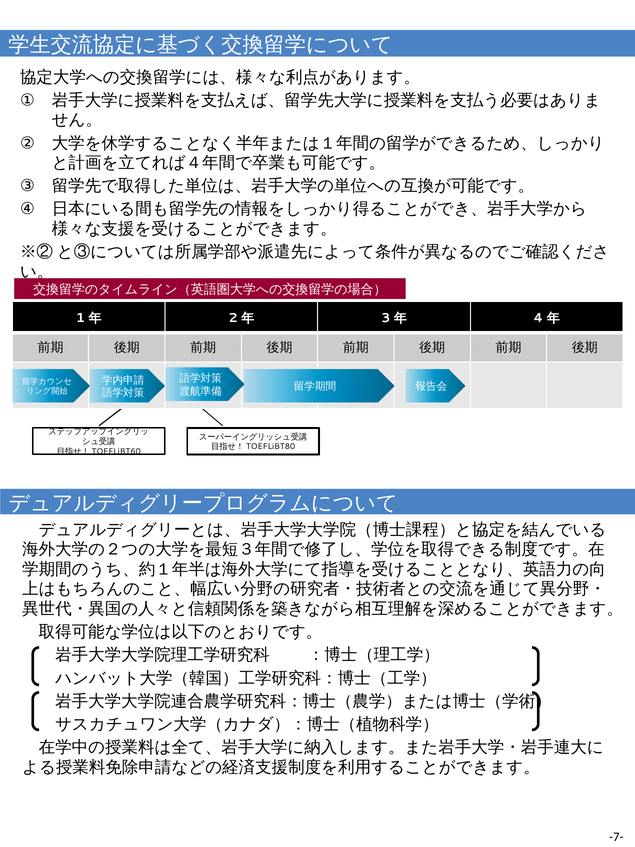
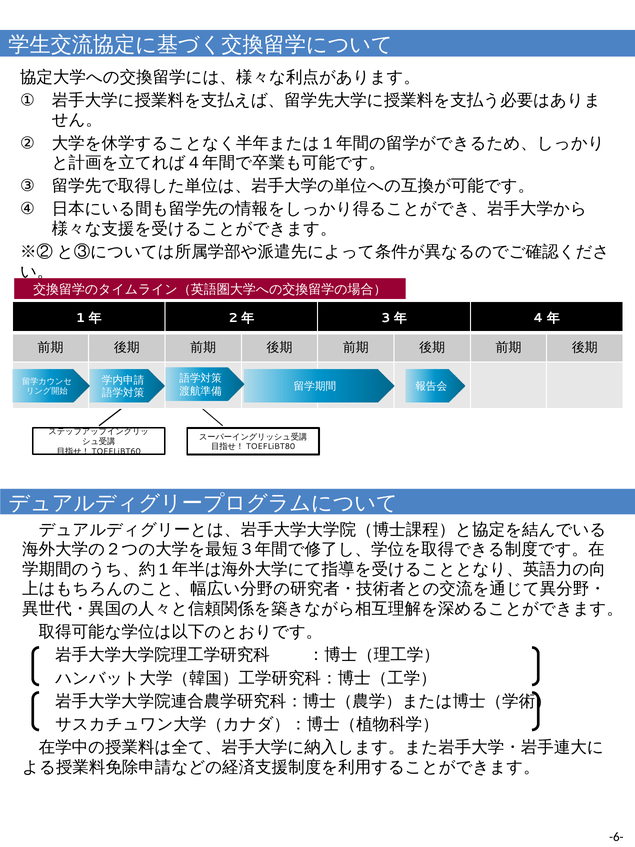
-7-: -7- -> -6- (616, 837)
